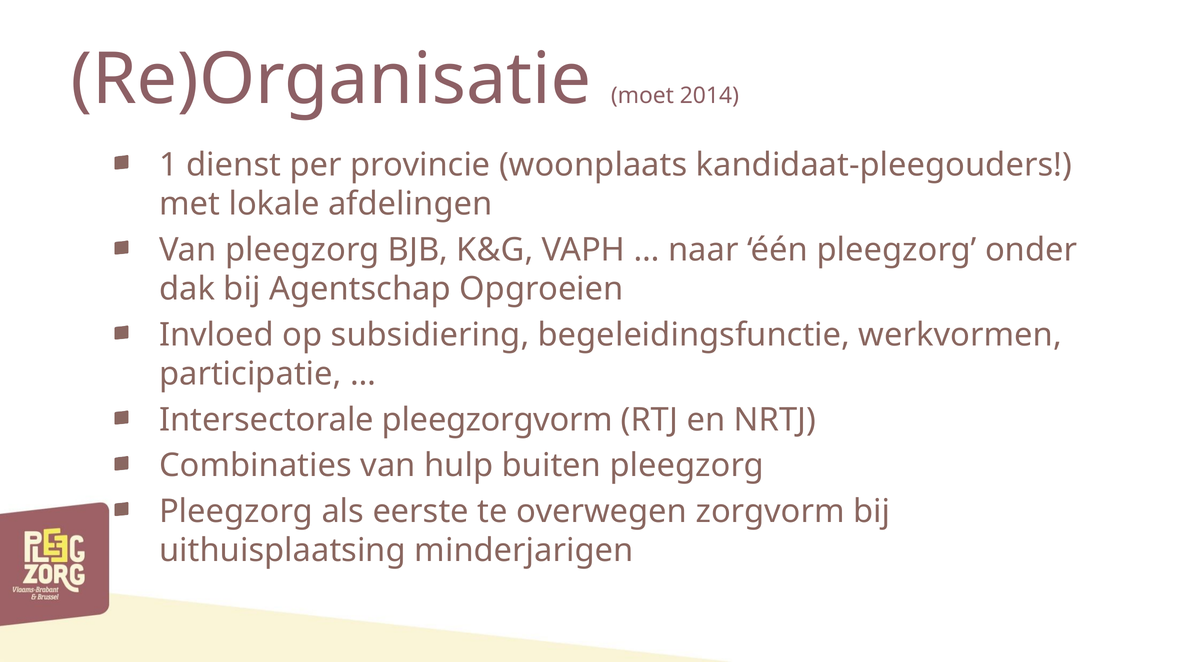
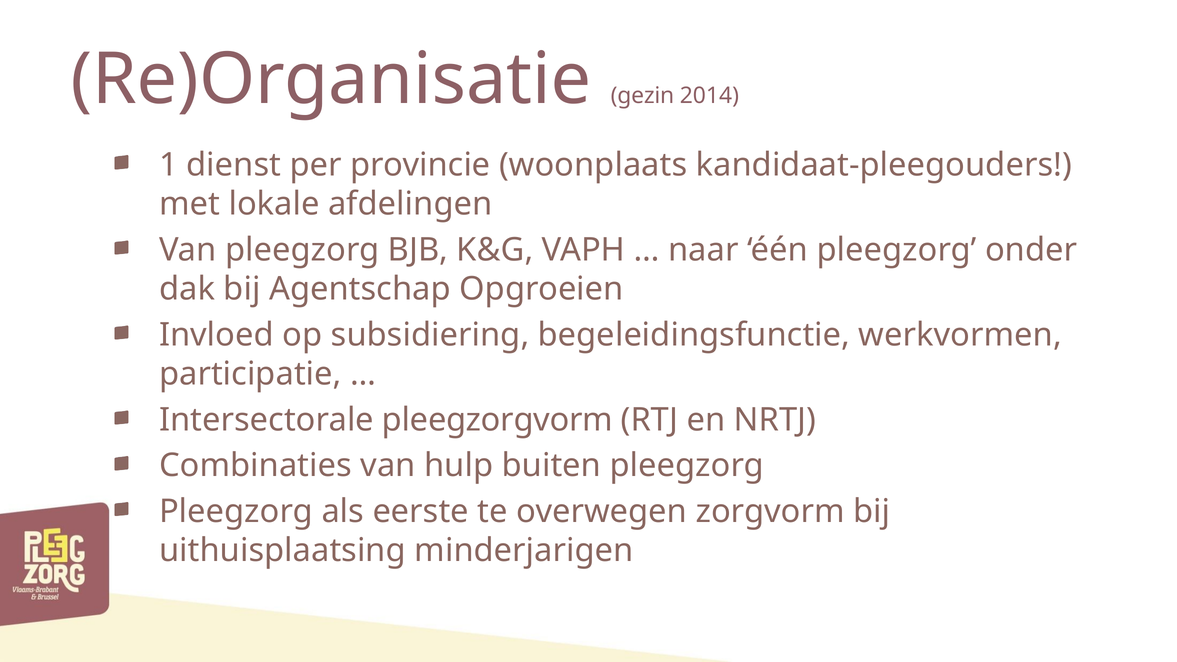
moet: moet -> gezin (642, 96)
